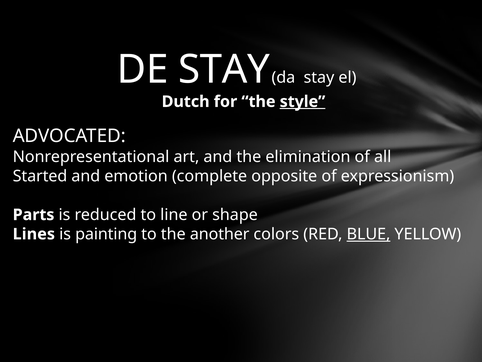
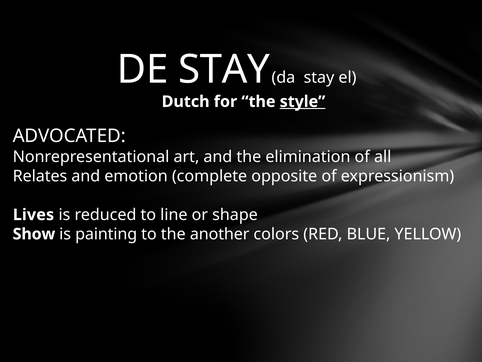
Started: Started -> Relates (40, 176)
Parts: Parts -> Lives (33, 214)
Lines: Lines -> Show (34, 234)
BLUE underline: present -> none (368, 234)
